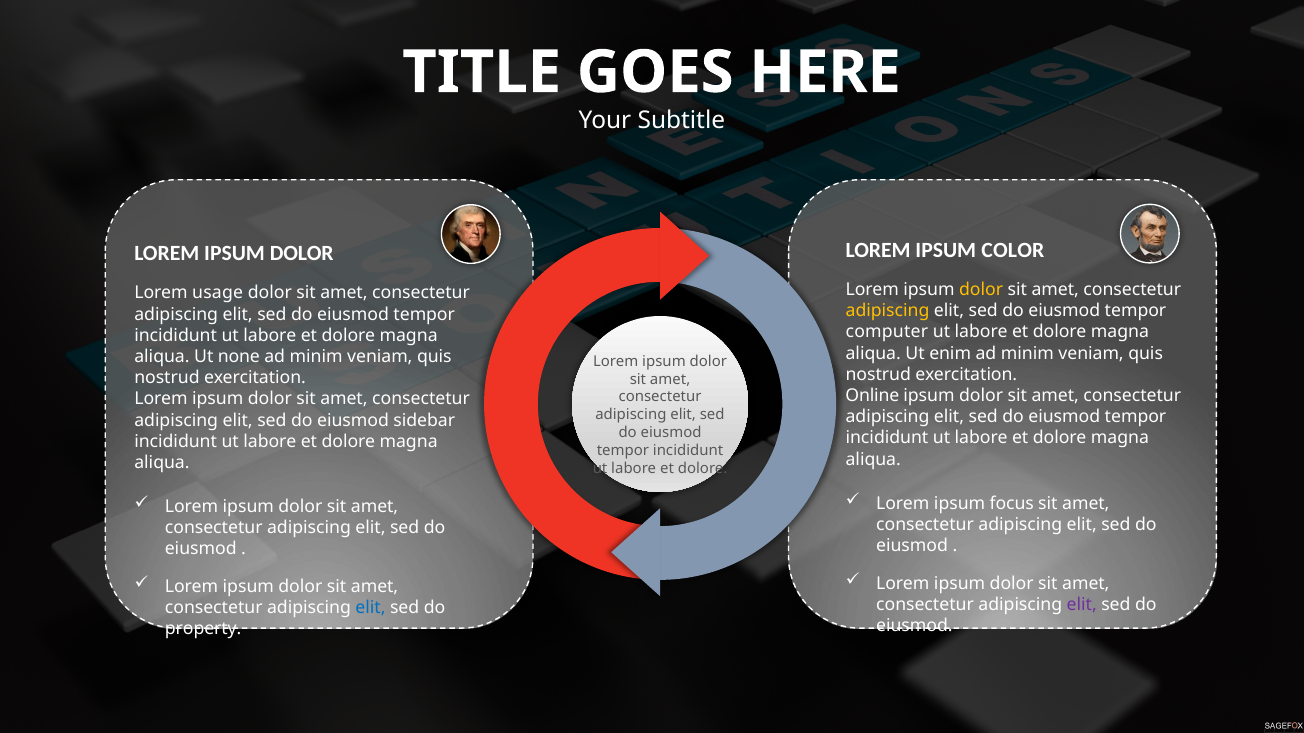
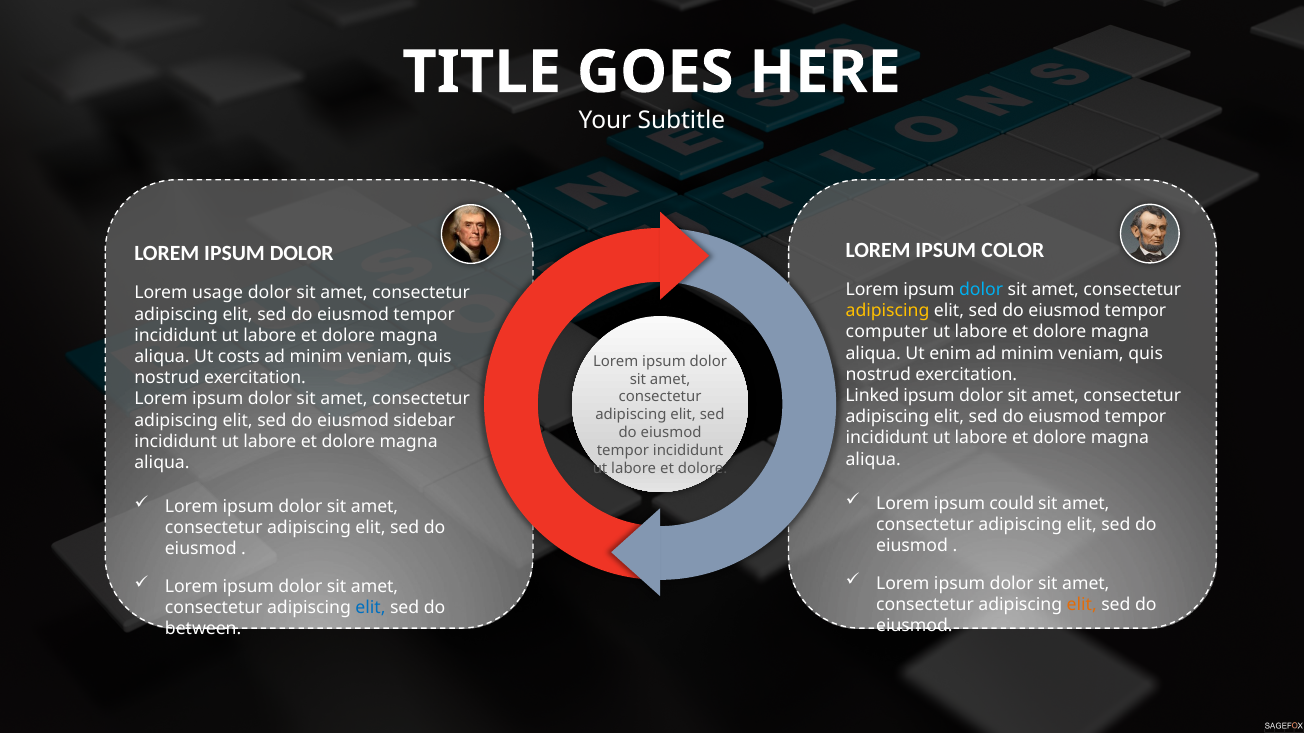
dolor colour: yellow -> light blue (981, 290)
none: none -> costs (239, 357)
Online: Online -> Linked (872, 396)
focus: focus -> could (1012, 504)
elit colour: purple -> orange (1082, 605)
property: property -> between (203, 629)
